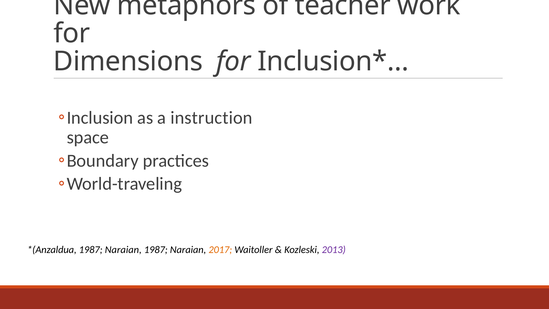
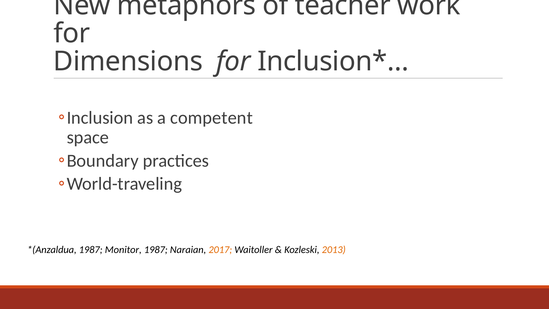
instruction: instruction -> competent (212, 118)
Naraian: Naraian -> Monitor (123, 250)
2013 colour: purple -> orange (334, 250)
